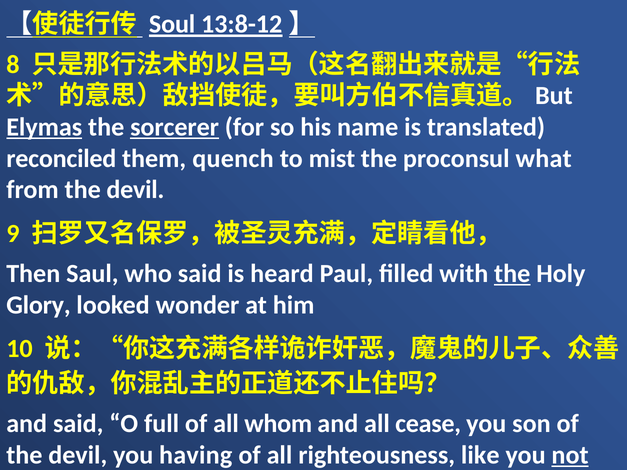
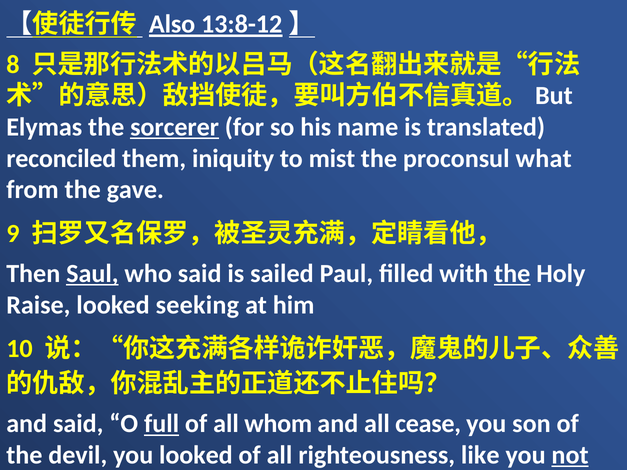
Soul: Soul -> Also (172, 24)
Elymas underline: present -> none (44, 127)
quench: quench -> iniquity (233, 158)
from the devil: devil -> gave (135, 190)
Saul underline: none -> present (92, 274)
heard: heard -> sailed (282, 274)
Glory: Glory -> Raise (38, 305)
wonder: wonder -> seeking (197, 305)
full underline: none -> present (162, 424)
you having: having -> looked (196, 455)
